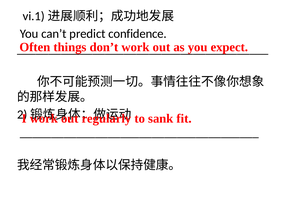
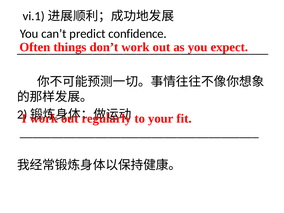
sank: sank -> your (161, 119)
